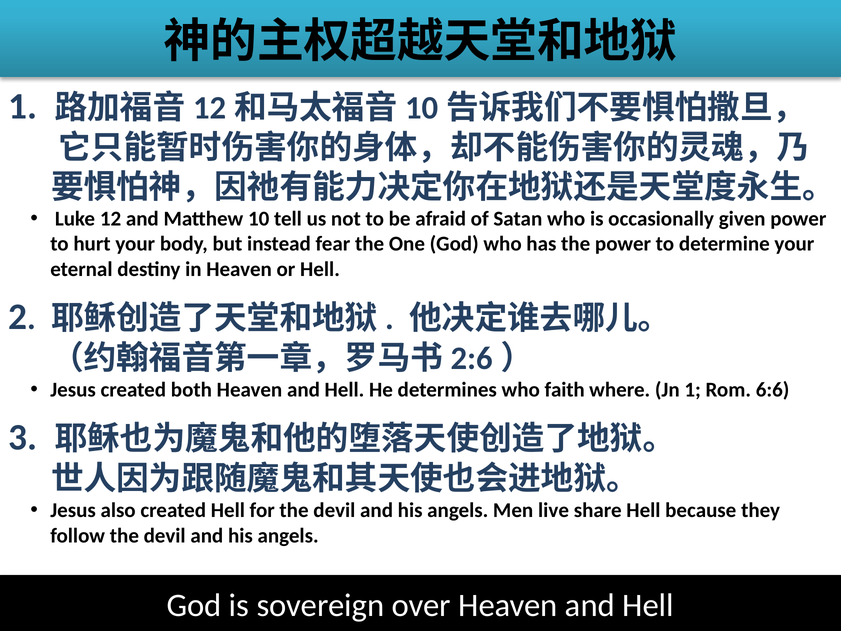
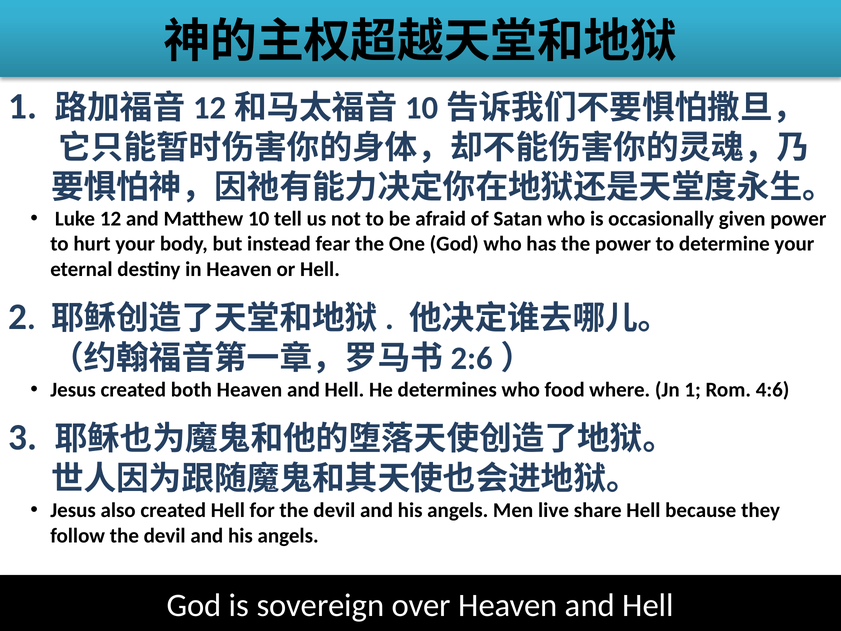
faith: faith -> food (565, 390)
6:6: 6:6 -> 4:6 (773, 390)
